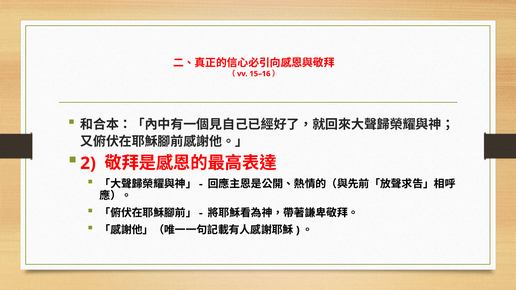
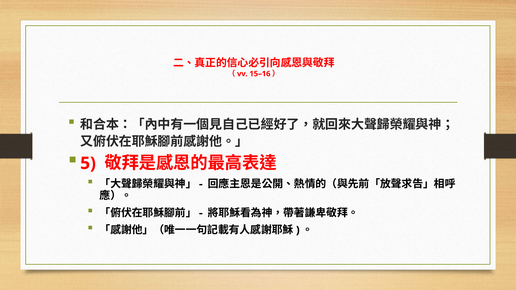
2: 2 -> 5 (88, 163)
